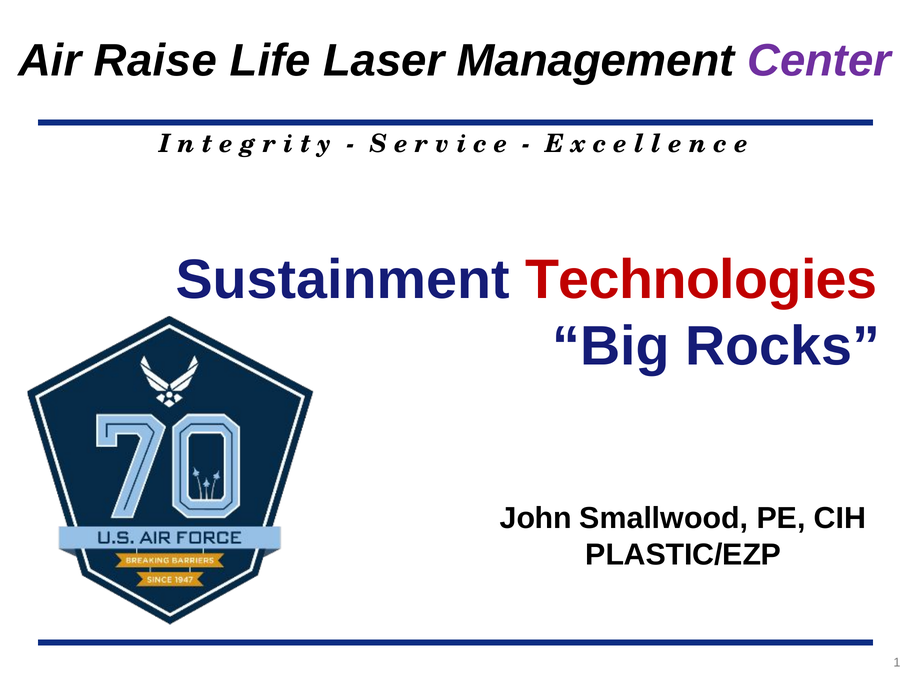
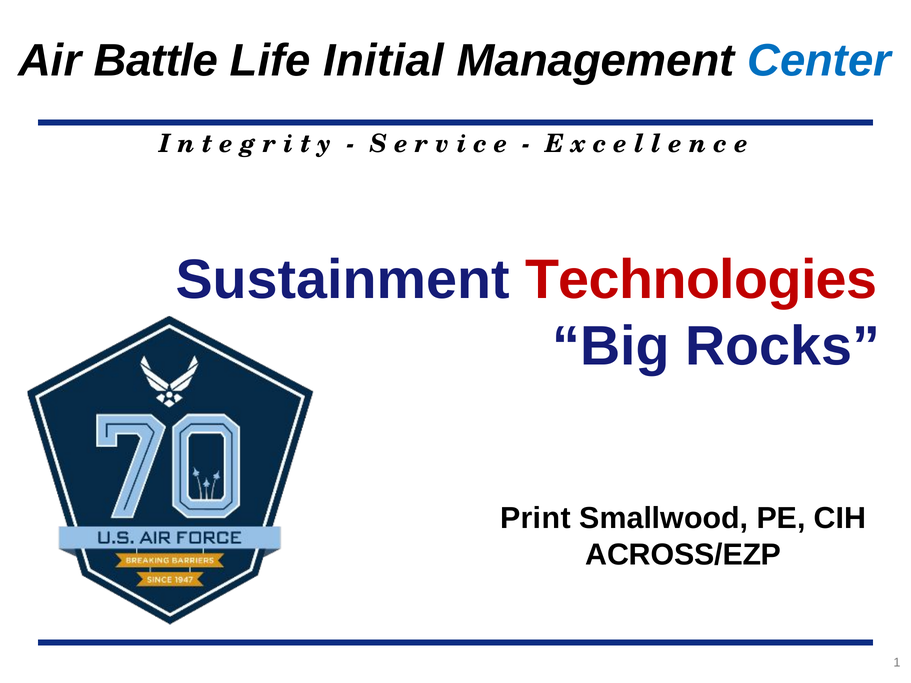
Raise: Raise -> Battle (156, 61)
Laser: Laser -> Initial (384, 61)
Center colour: purple -> blue (819, 61)
John: John -> Print (535, 518)
PLASTIC/EZP: PLASTIC/EZP -> ACROSS/EZP (683, 555)
